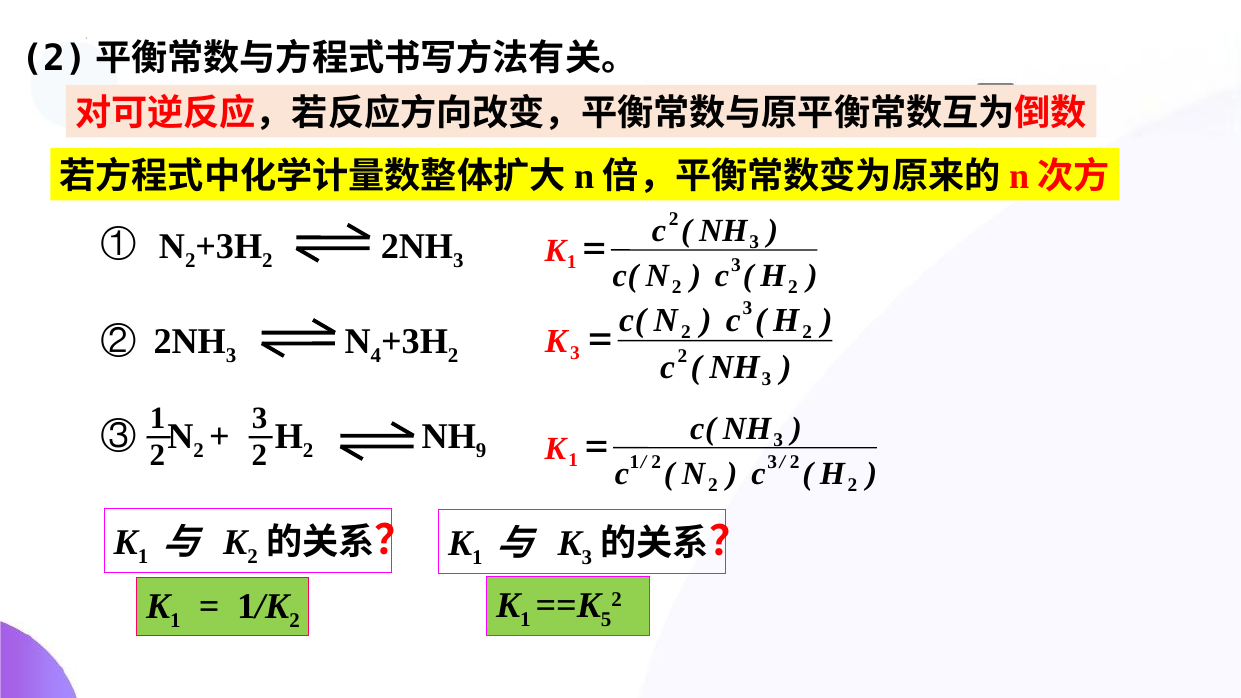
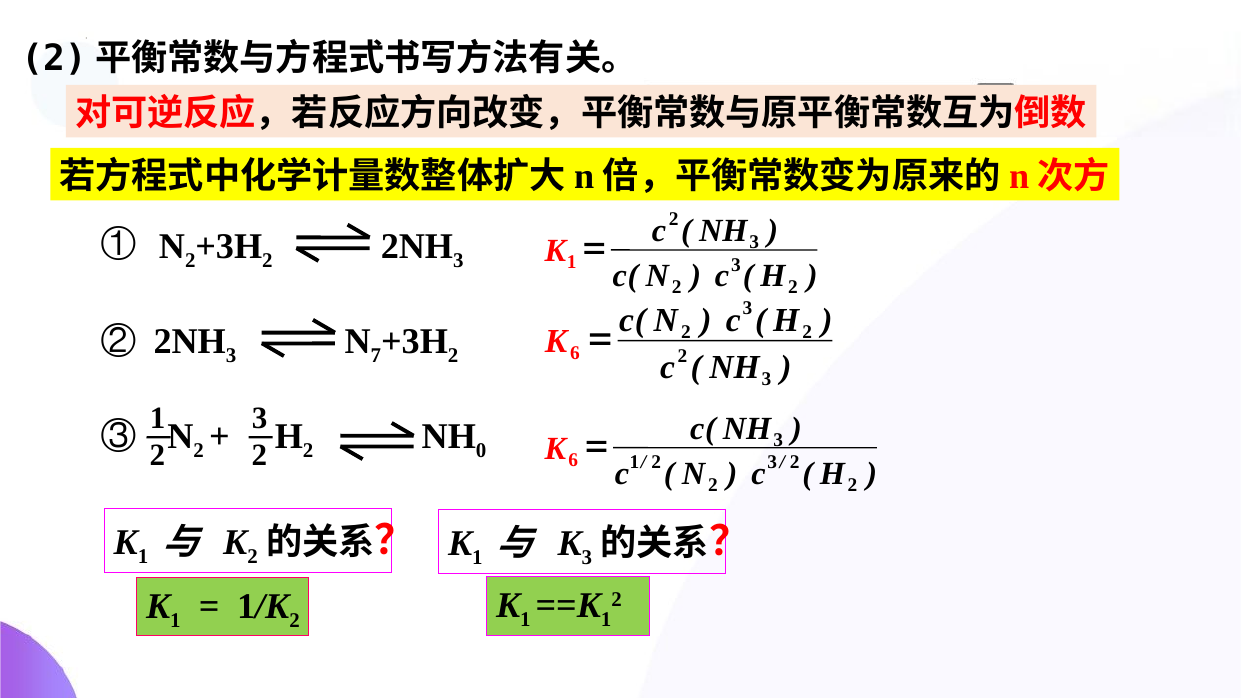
4: 4 -> 7 (376, 356)
3: 3 -> 6 (575, 353)
9: 9 -> 0 (481, 451)
1: 1 -> 6 (573, 460)
5: 5 -> 1 (606, 620)
